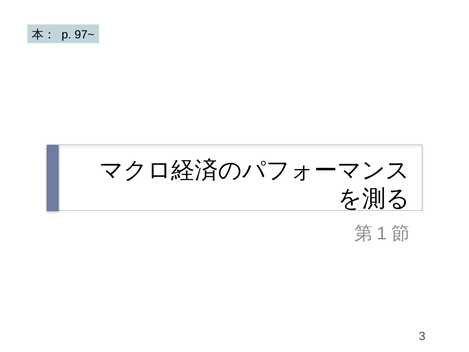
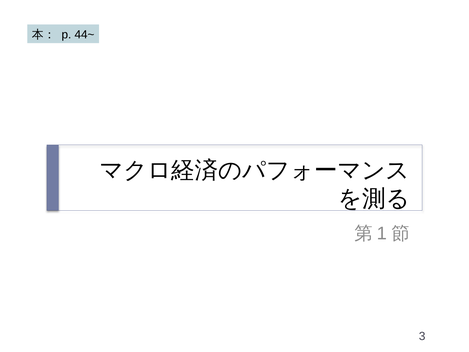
97~: 97~ -> 44~ (84, 35)
